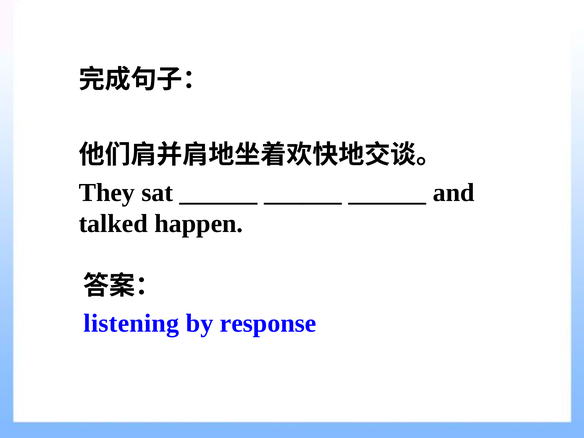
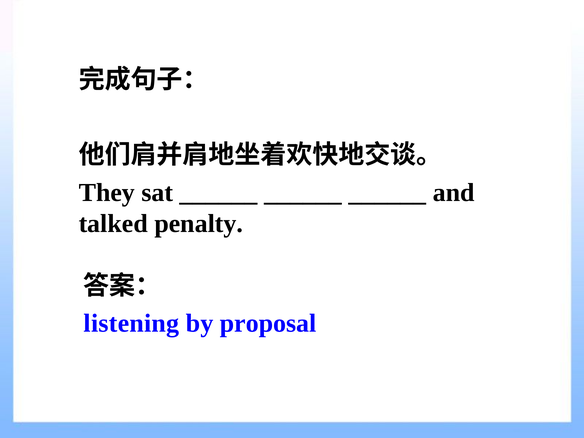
happen: happen -> penalty (199, 224)
response: response -> proposal (268, 323)
